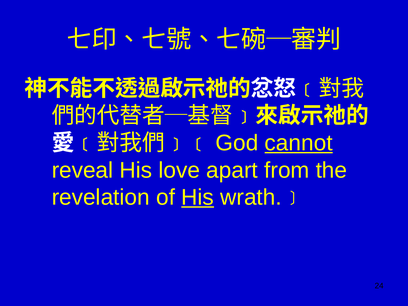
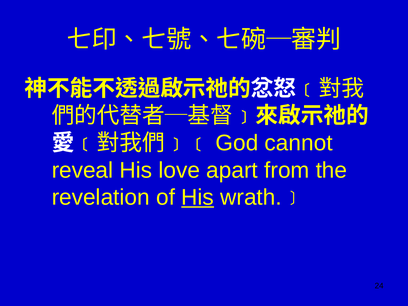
cannot underline: present -> none (299, 143)
